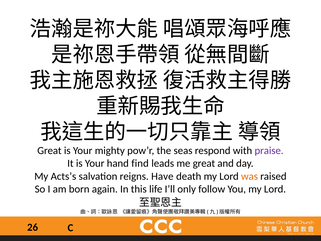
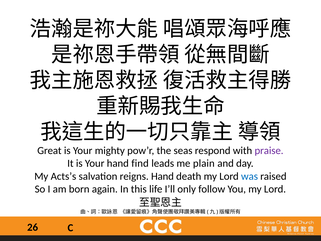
me great: great -> plain (204, 163)
reigns Have: Have -> Hand (162, 176)
was colour: orange -> blue (249, 176)
